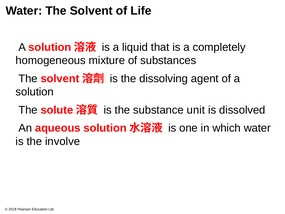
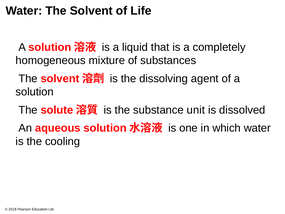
involve: involve -> cooling (63, 141)
